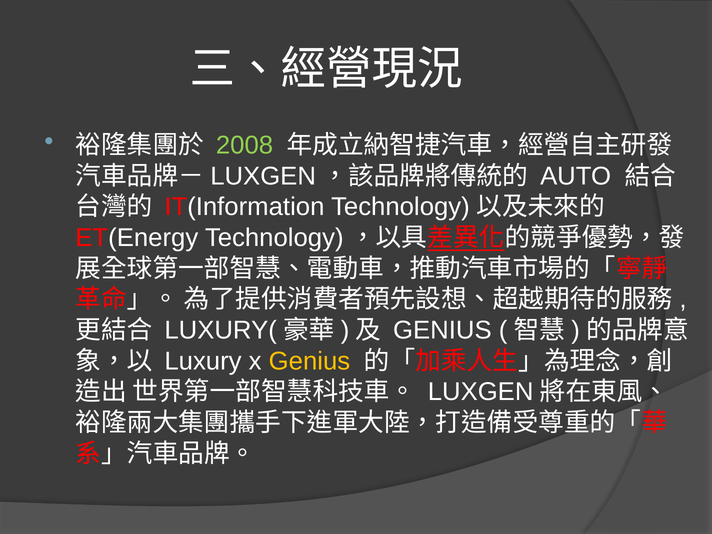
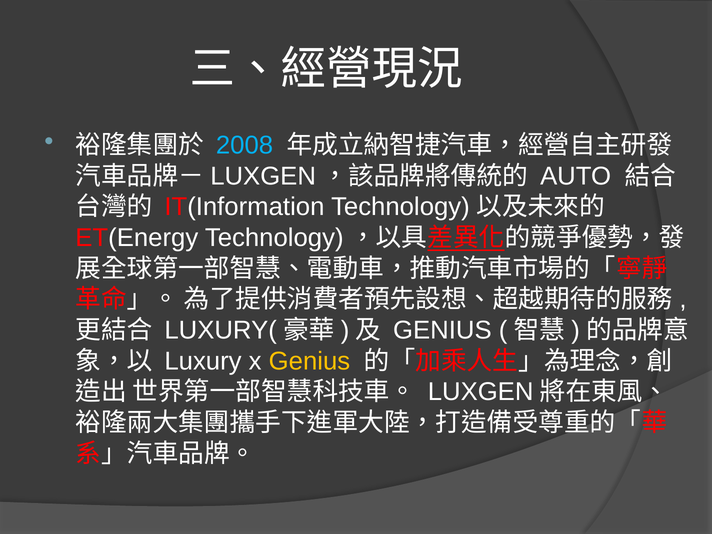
2008 colour: light green -> light blue (245, 145)
